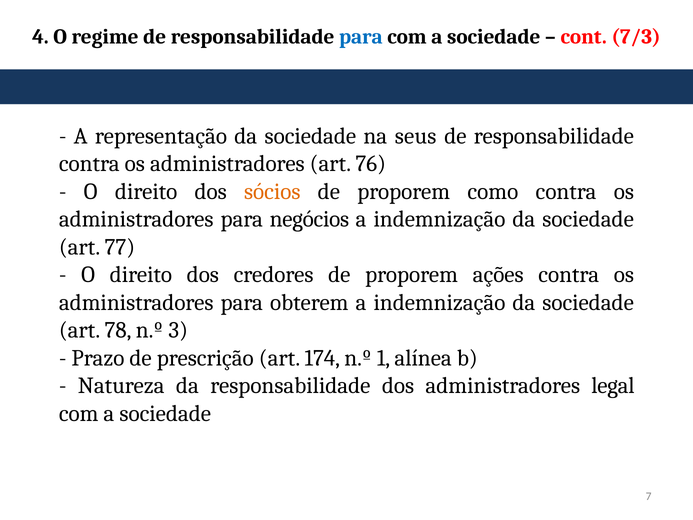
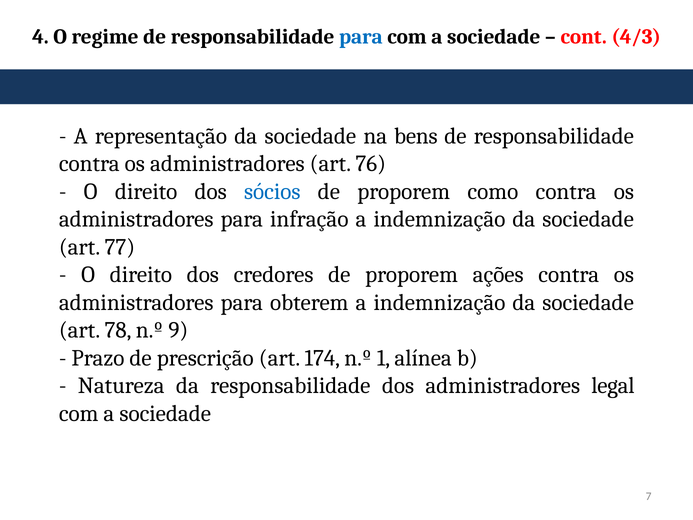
7/3: 7/3 -> 4/3 (636, 37)
seus: seus -> bens (416, 136)
sócios colour: orange -> blue (272, 191)
negócios: negócios -> infração (309, 219)
3: 3 -> 9 (178, 330)
